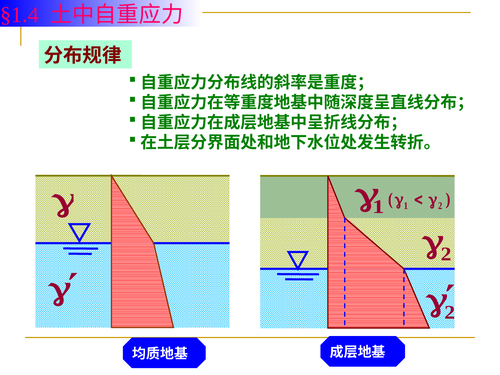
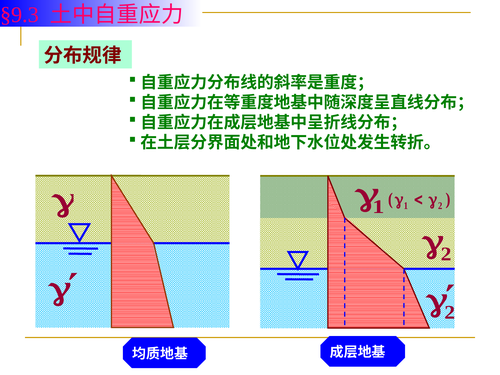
§1.4: §1.4 -> §9.3 (19, 15)
